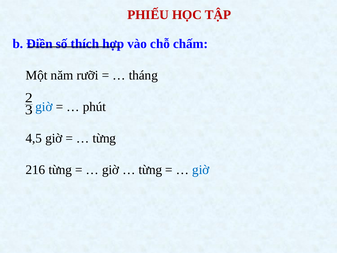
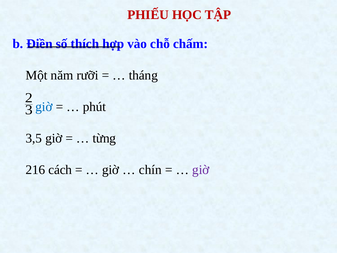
4,5: 4,5 -> 3,5 (34, 138)
216 từng: từng -> cách (60, 170)
từng: từng -> chín (150, 170)
giờ colour: blue -> purple (201, 170)
